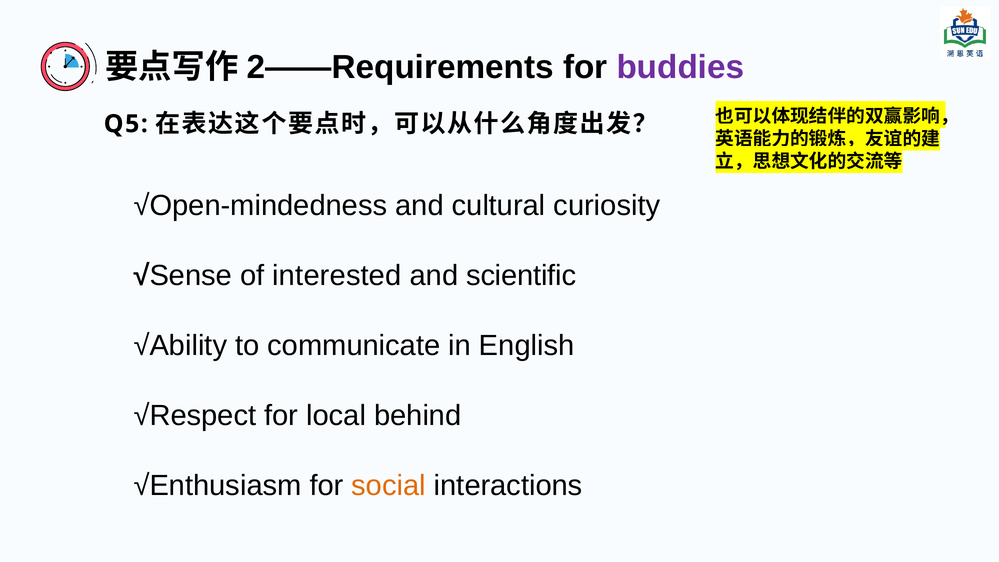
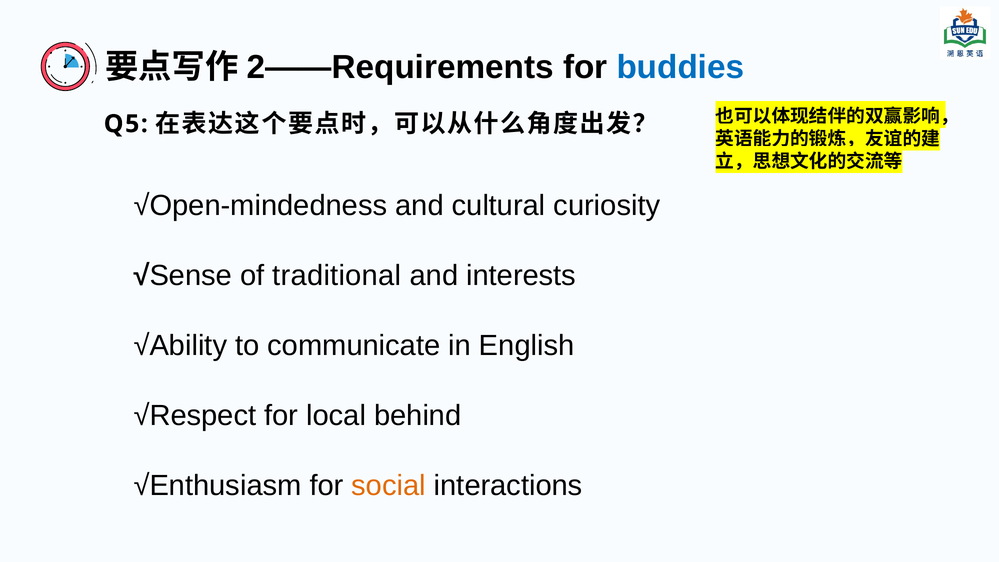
buddies colour: purple -> blue (680, 67)
interested: interested -> traditional (337, 275)
scientific: scientific -> interests (521, 275)
